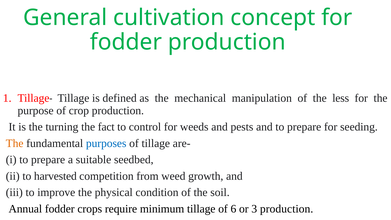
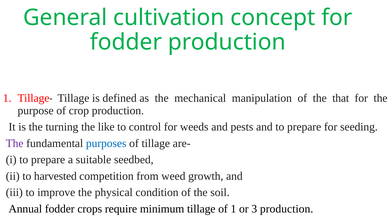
less: less -> that (341, 98)
fact: fact -> like (106, 127)
The colour: orange -> purple (15, 143)
of 6: 6 -> 1 (233, 209)
